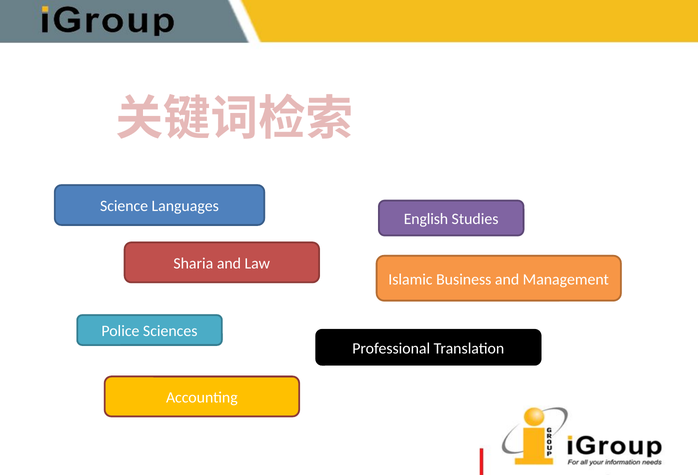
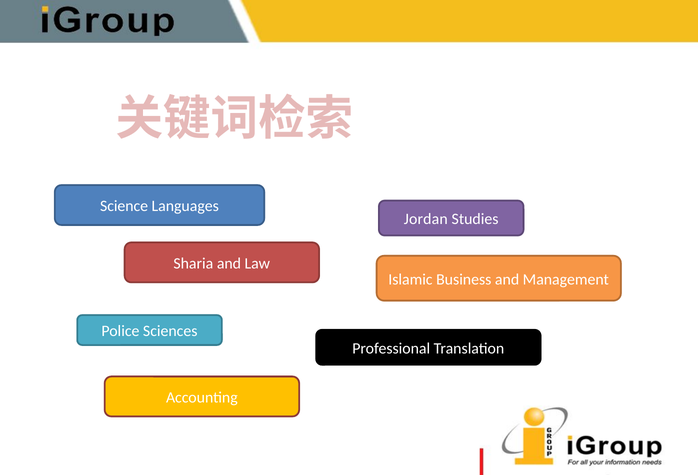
English: English -> Jordan (426, 219)
